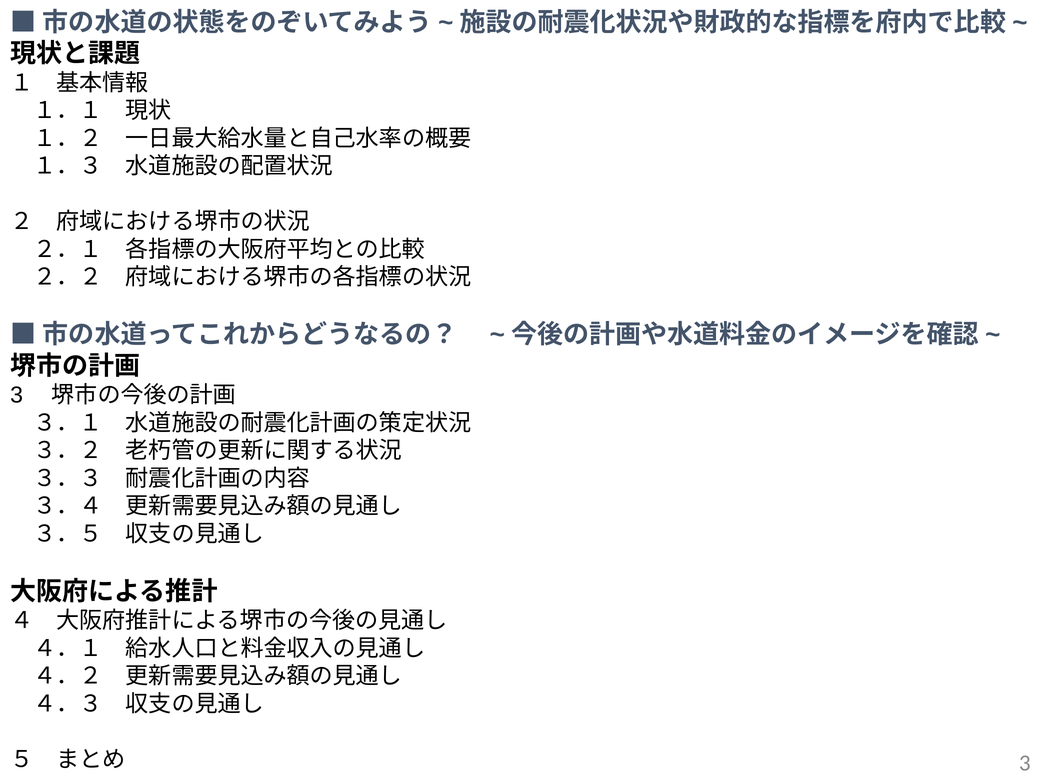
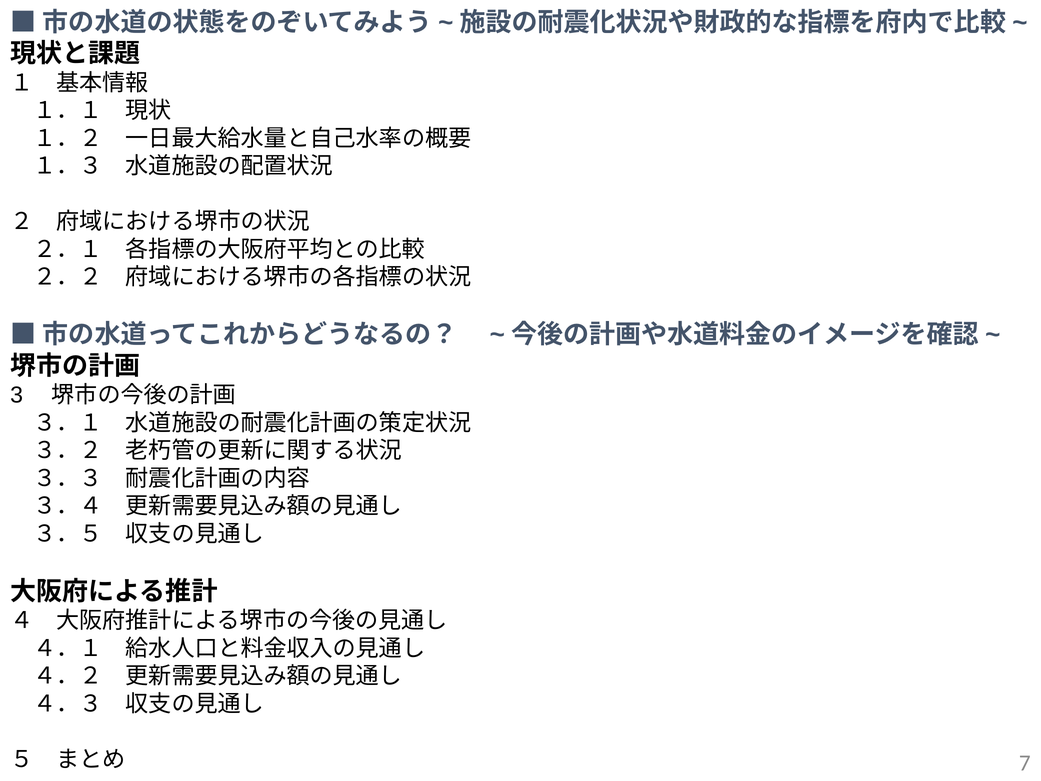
3: 3 -> 7 (1025, 763)
